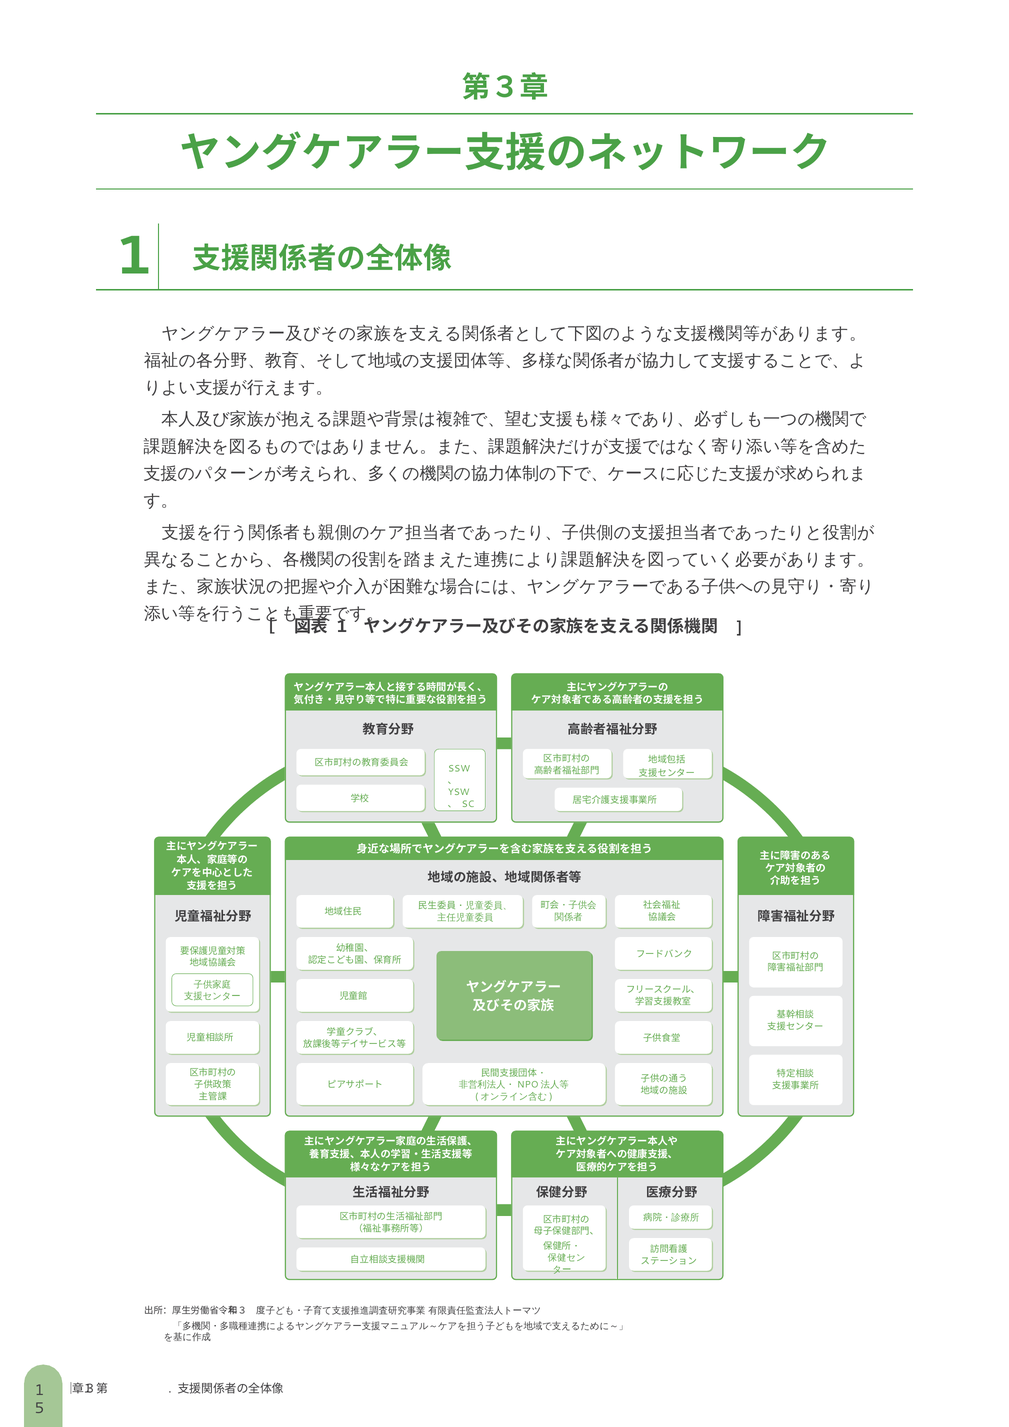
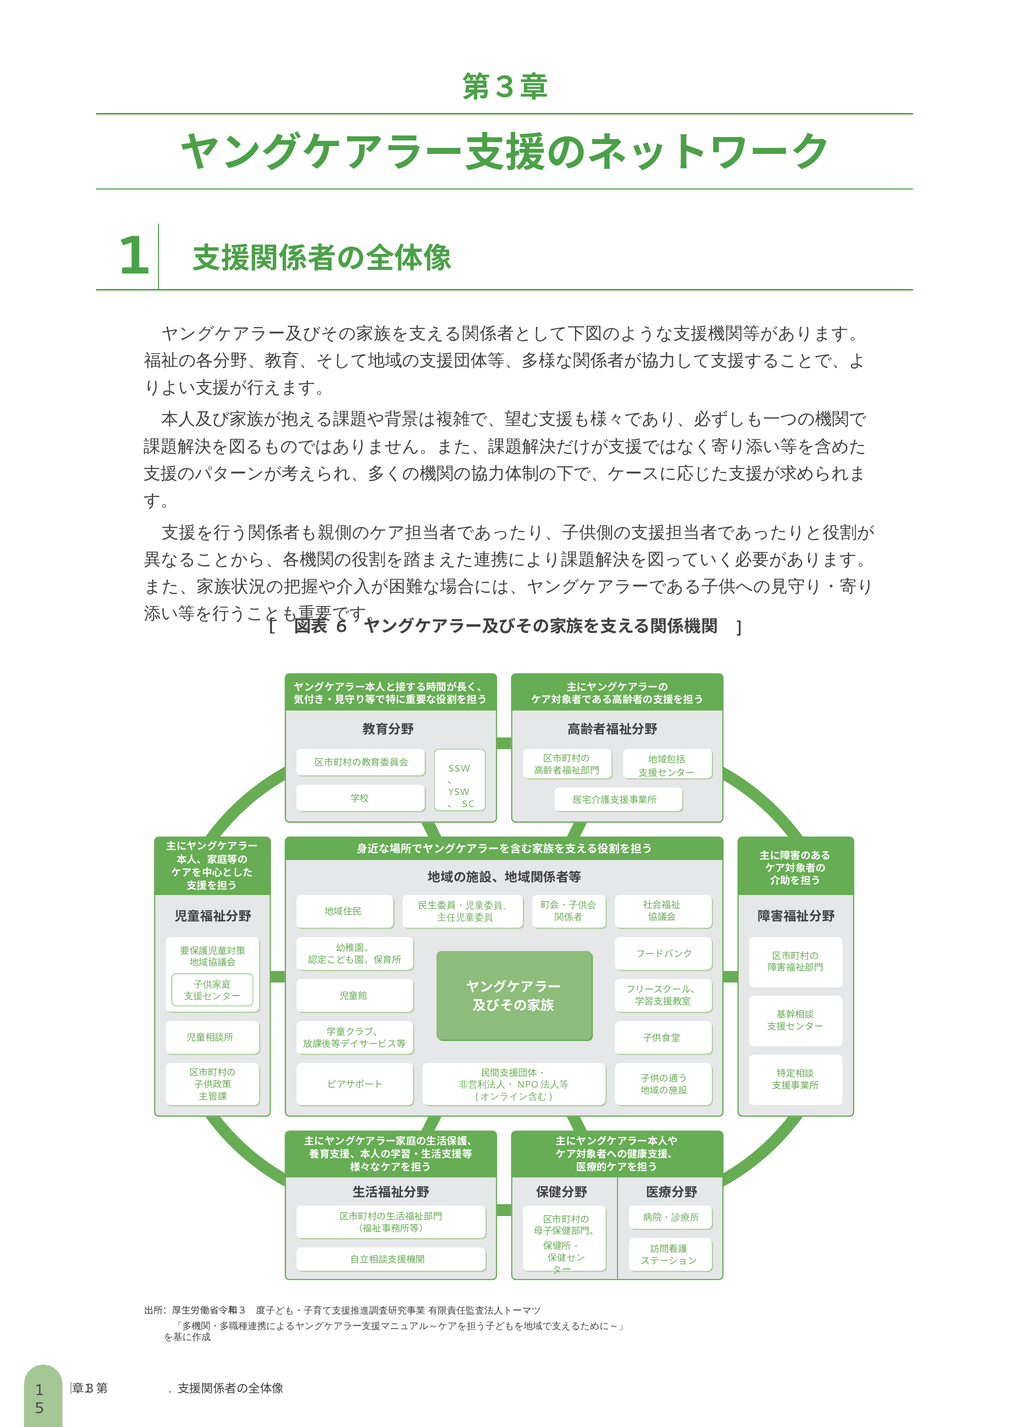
1: 1 -> 6 (342, 627)
